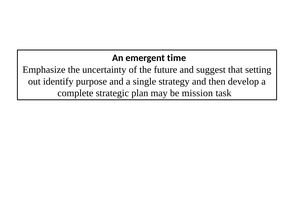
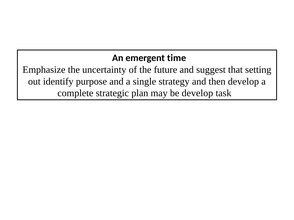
be mission: mission -> develop (197, 93)
